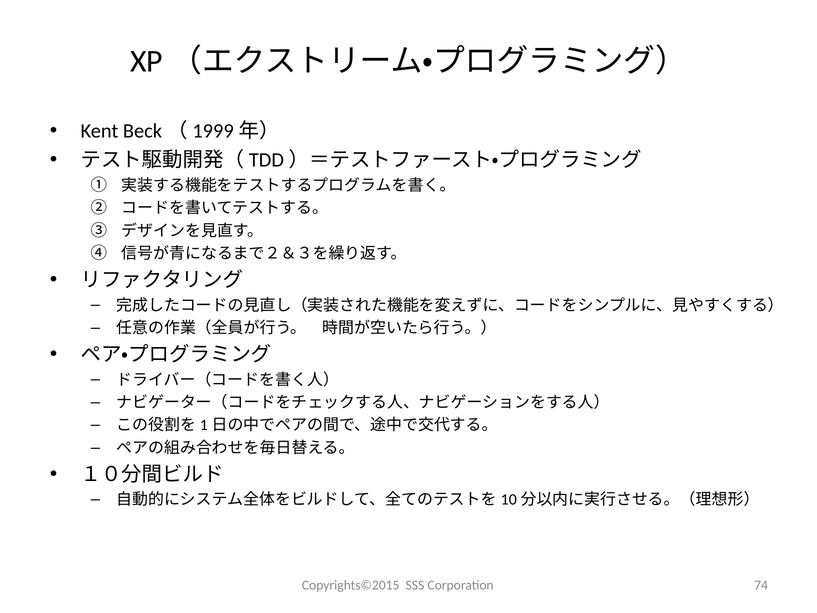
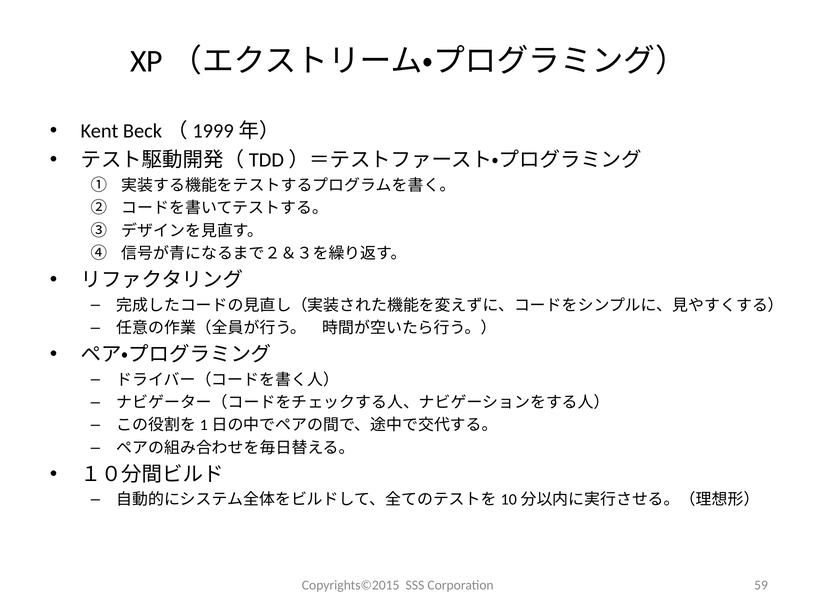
74: 74 -> 59 (761, 585)
